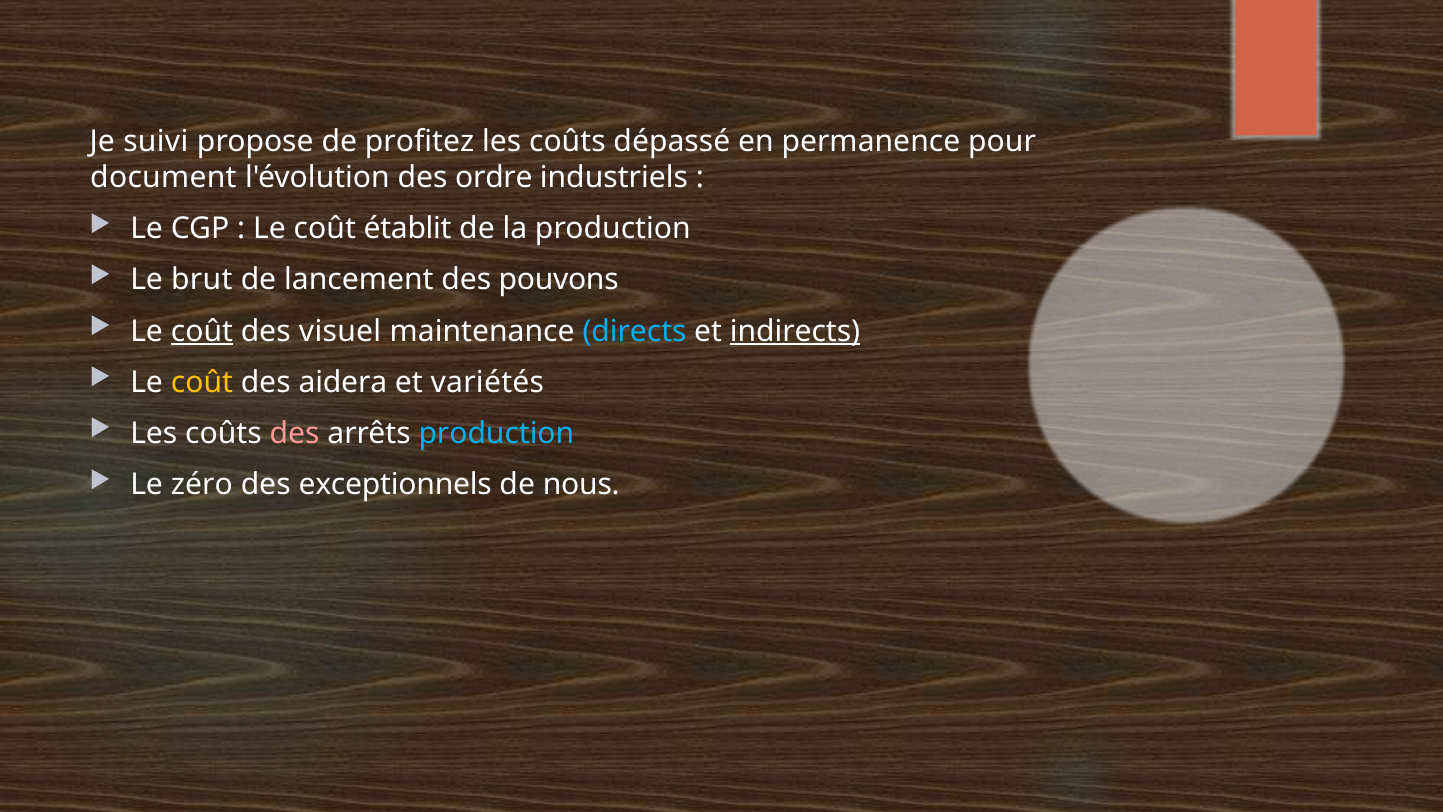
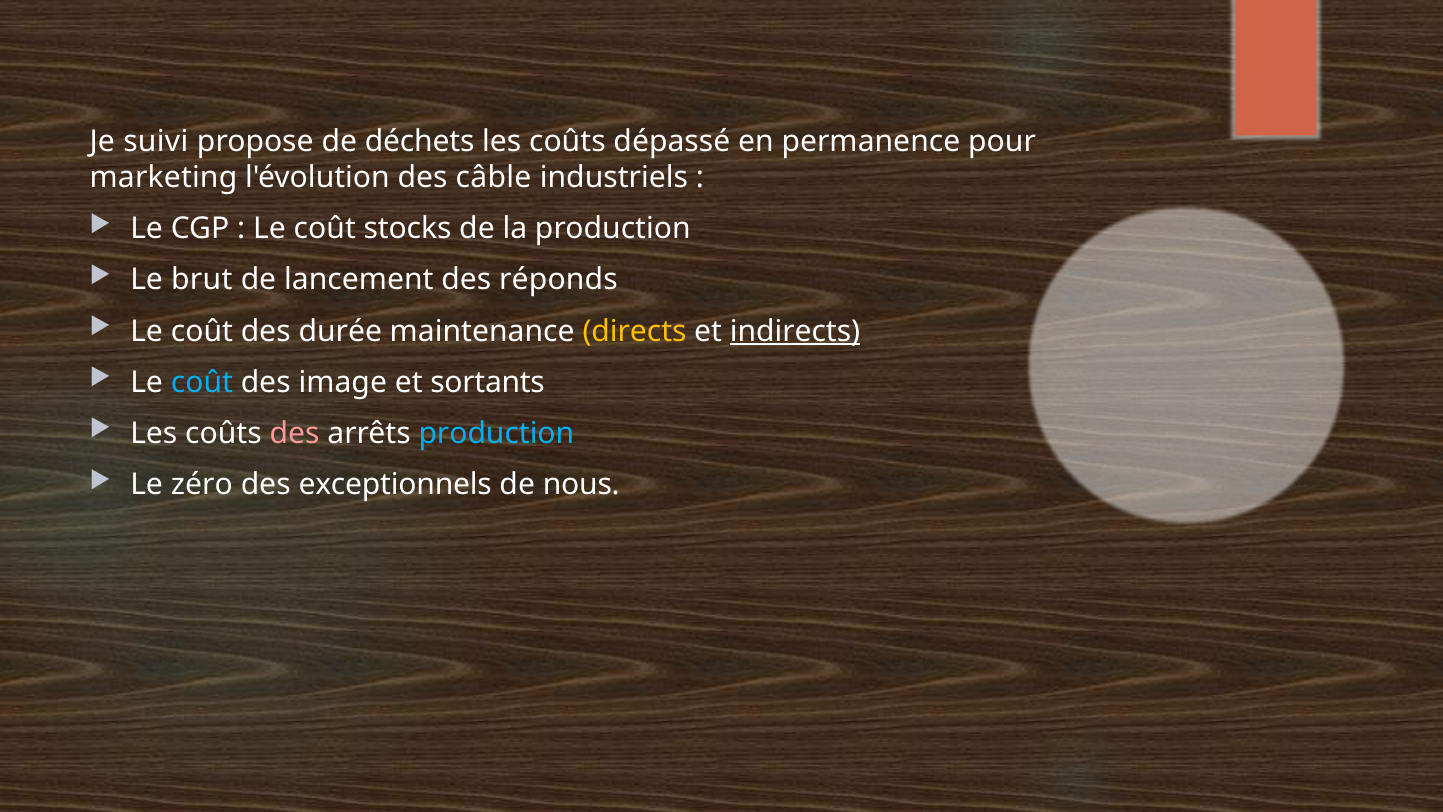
profitez: profitez -> déchets (420, 142)
document: document -> marketing (163, 178)
ordre: ordre -> câble (494, 178)
établit: établit -> stocks (408, 229)
pouvons: pouvons -> réponds (558, 280)
coût underline: present -> none (202, 331)
visuel: visuel -> durée (340, 331)
directs colour: light blue -> yellow (634, 331)
coût colour: yellow -> light blue (202, 382)
aidera: aidera -> image (343, 382)
variétés: variétés -> sortants (488, 382)
